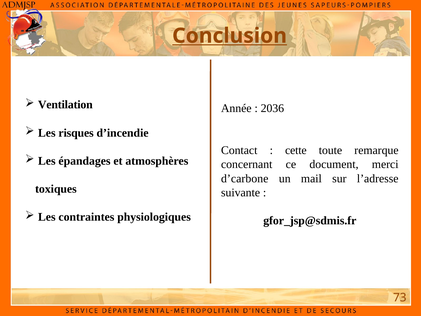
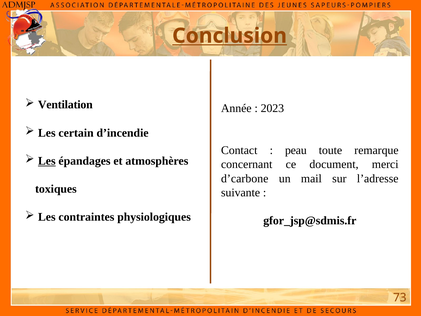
2036: 2036 -> 2023 (272, 108)
risques: risques -> certain (76, 133)
cette: cette -> peau (296, 150)
Les underline: none -> present (47, 161)
